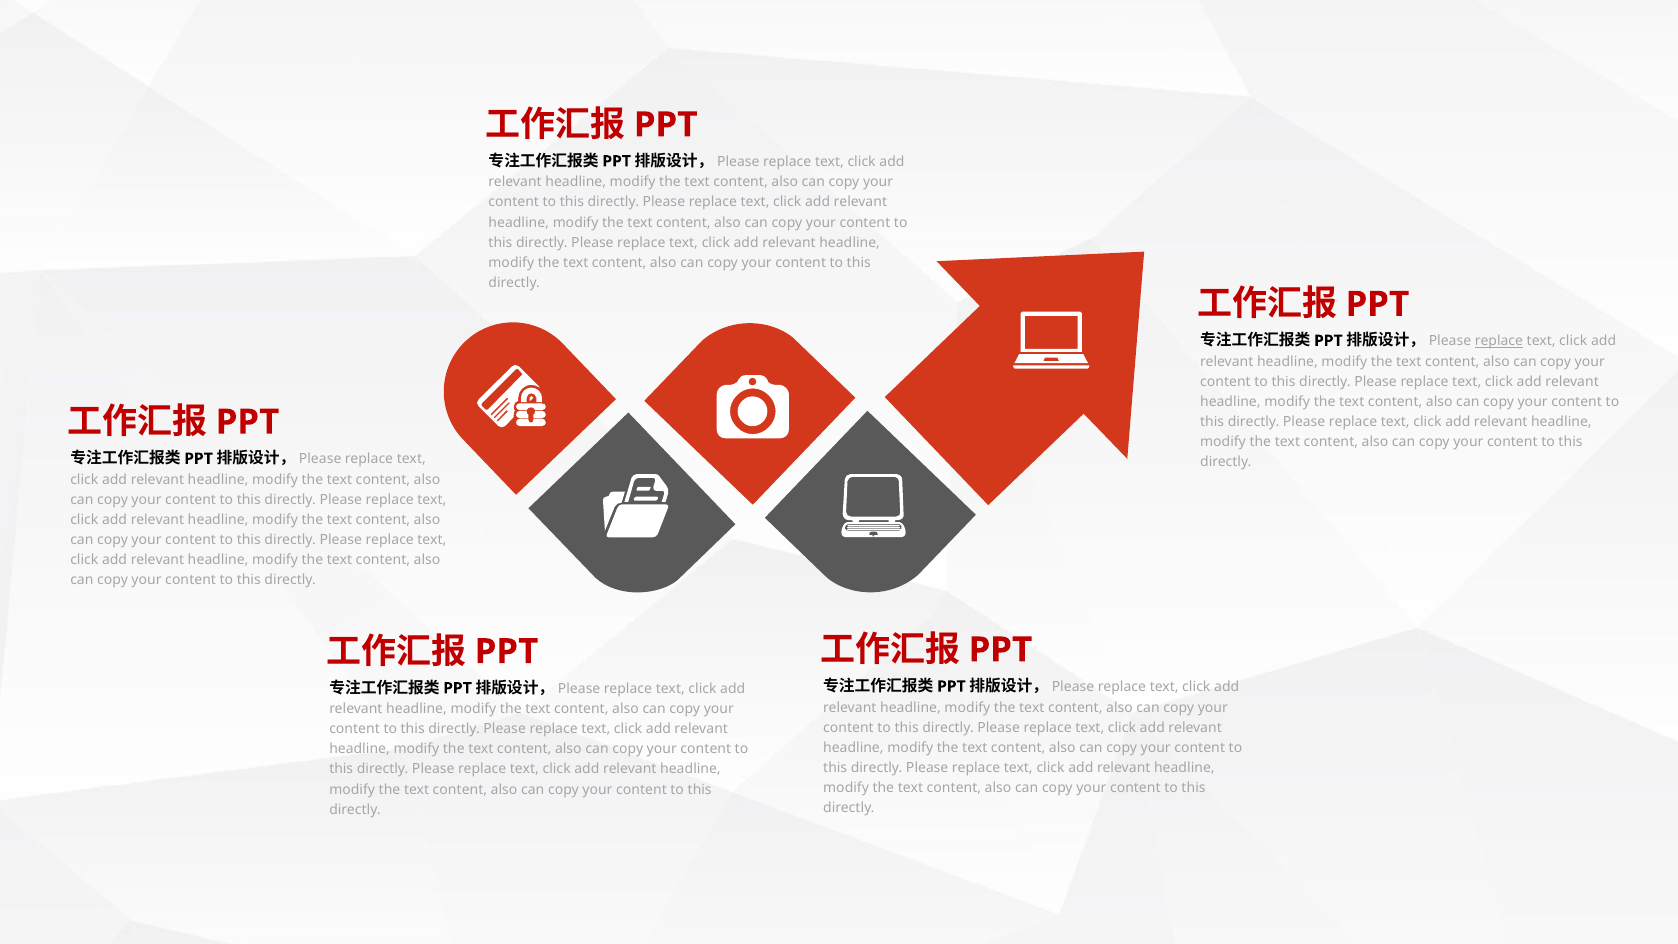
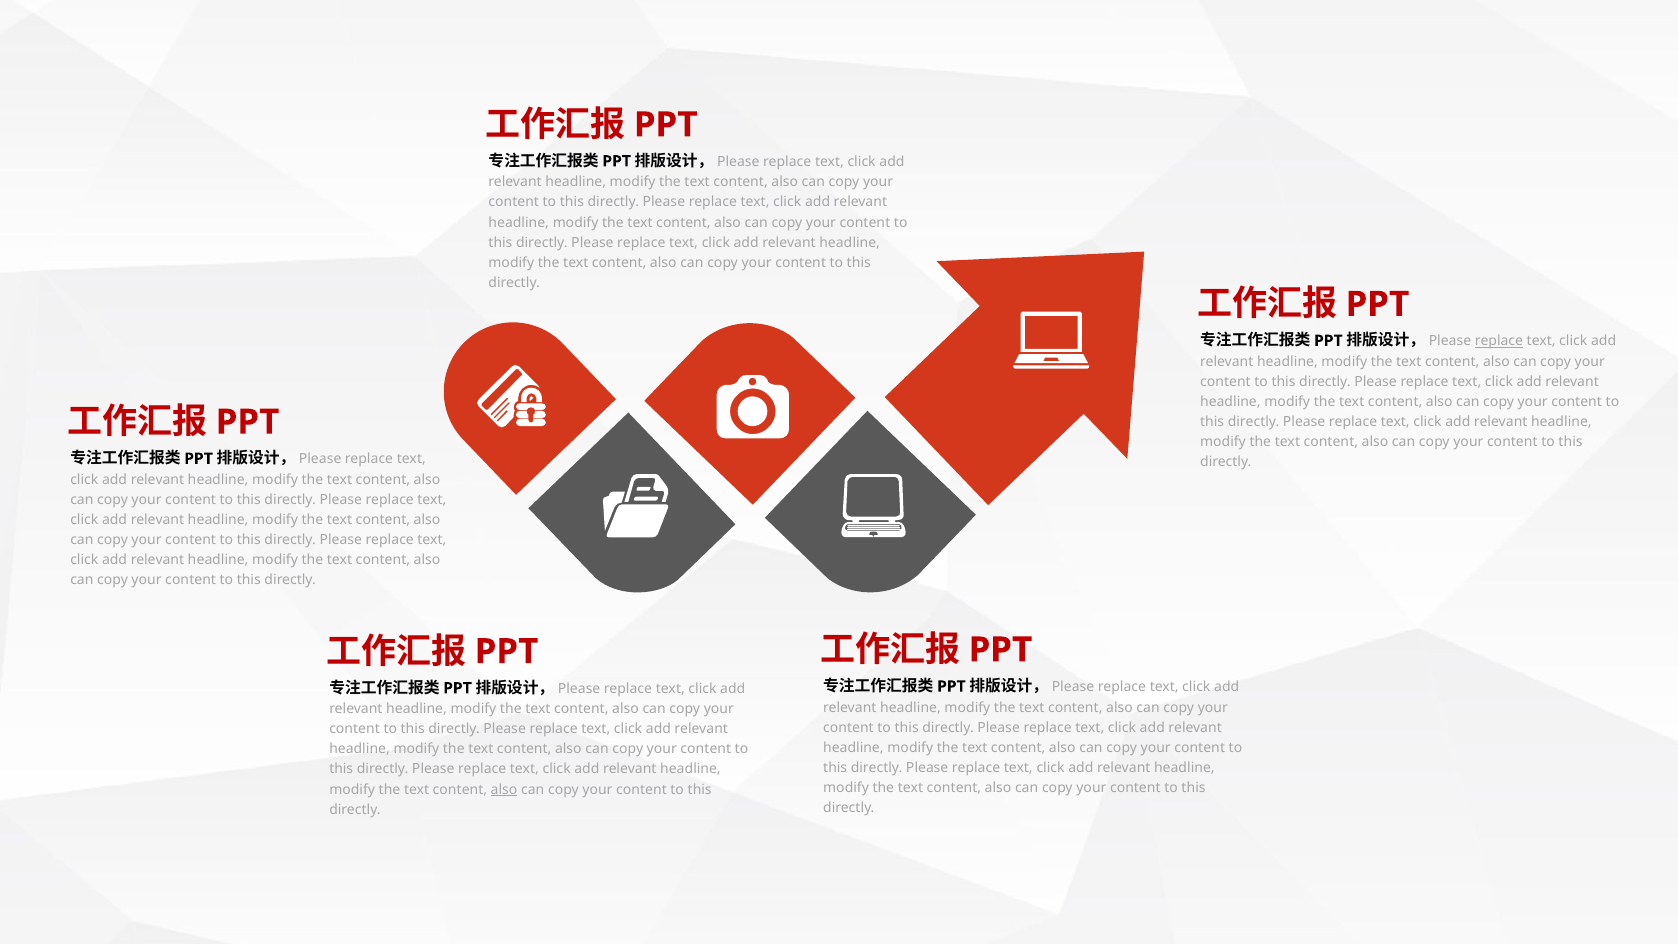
also underline: none -> present (504, 789)
